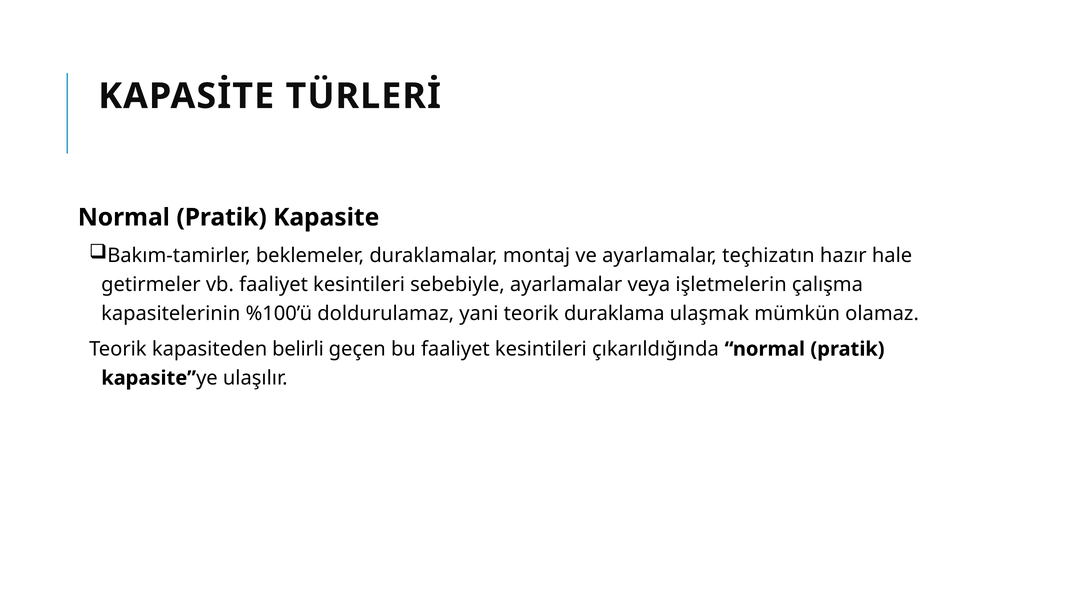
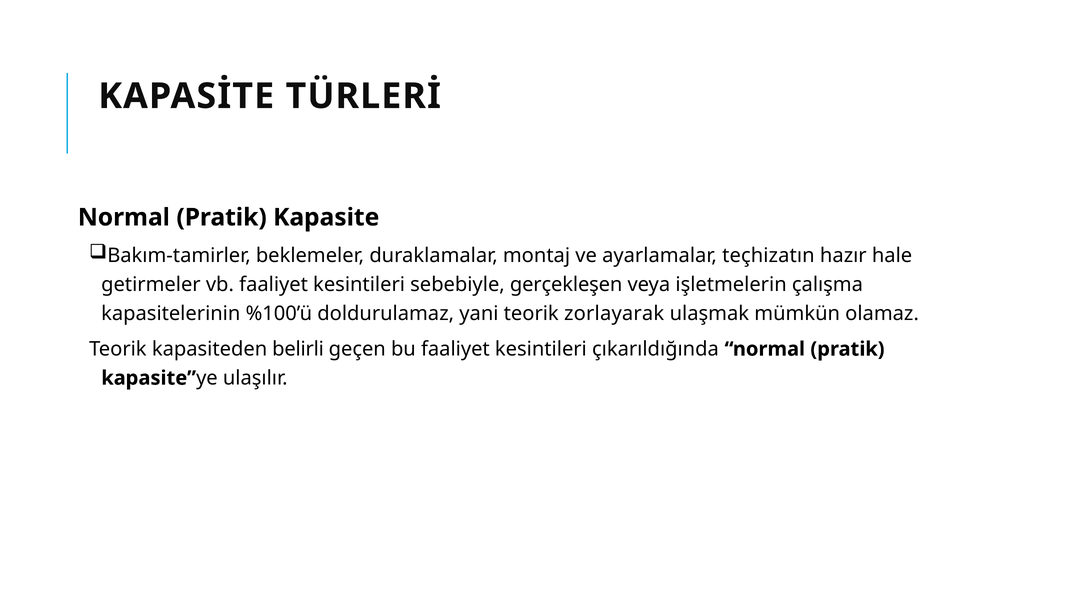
sebebiyle ayarlamalar: ayarlamalar -> gerçekleşen (566, 284)
duraklama: duraklama -> zorlayarak (614, 313)
